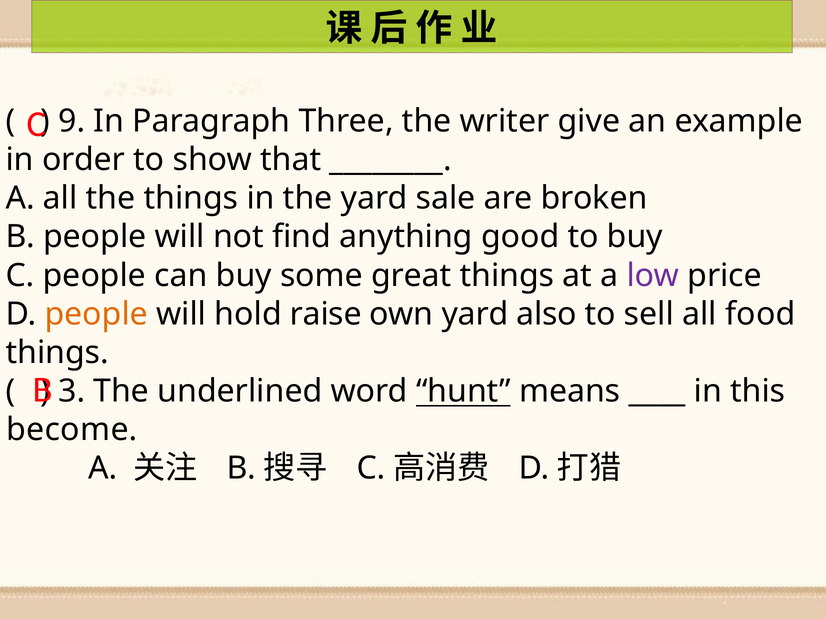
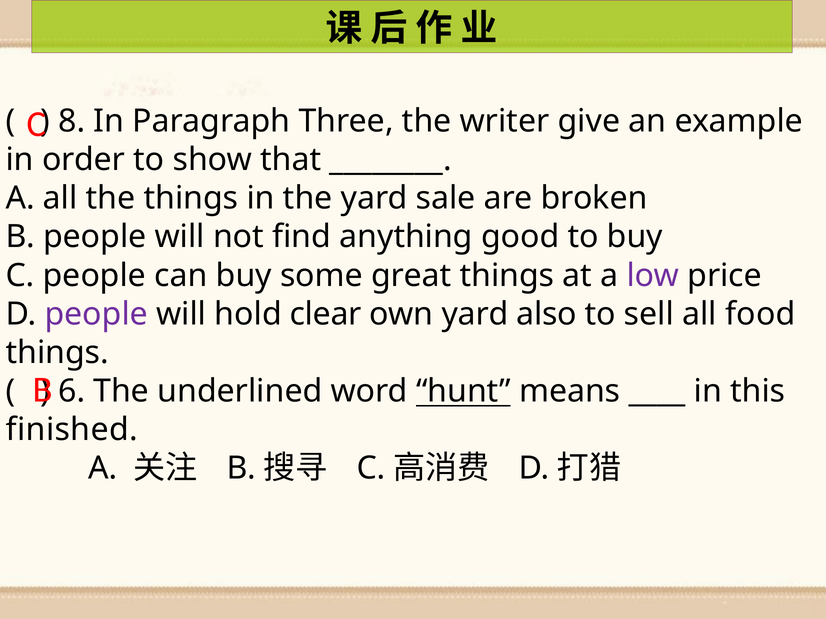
9: 9 -> 8 (72, 121)
people colour: orange -> purple (96, 314)
raise: raise -> clear (326, 314)
3: 3 -> 6 (72, 391)
become: become -> finished (72, 430)
